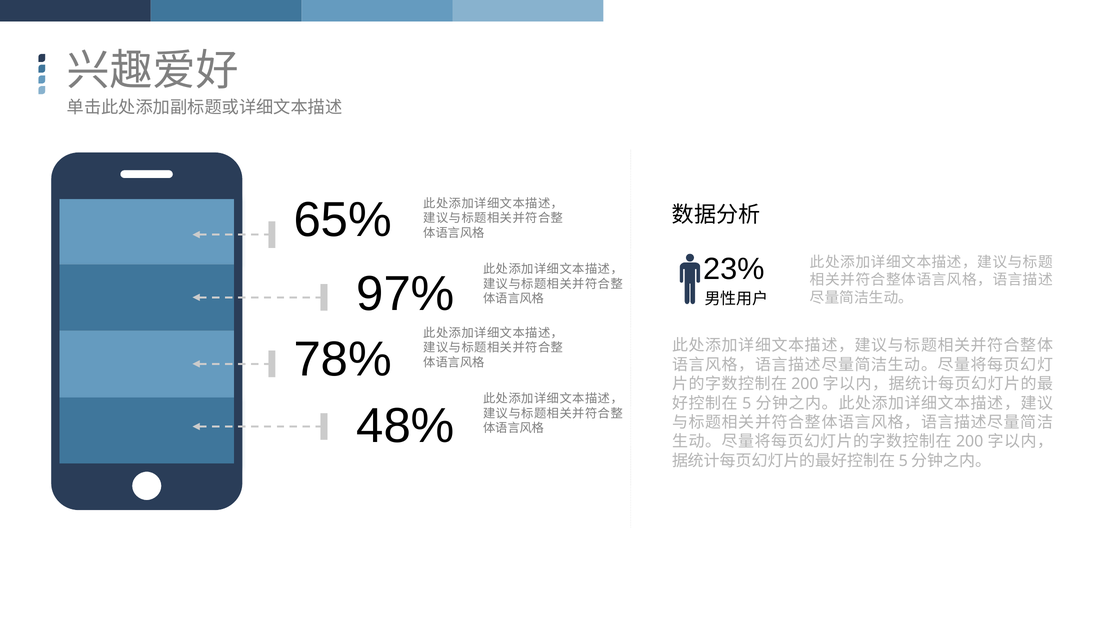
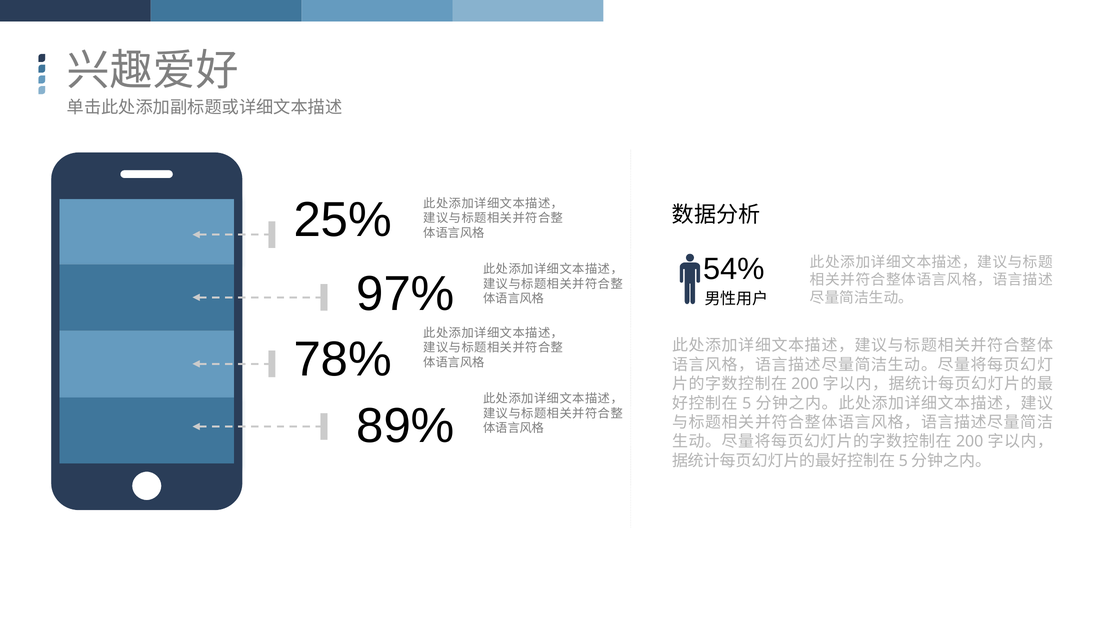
65%: 65% -> 25% (343, 220)
23%: 23% -> 54% (734, 269)
48%: 48% -> 89% (405, 426)
